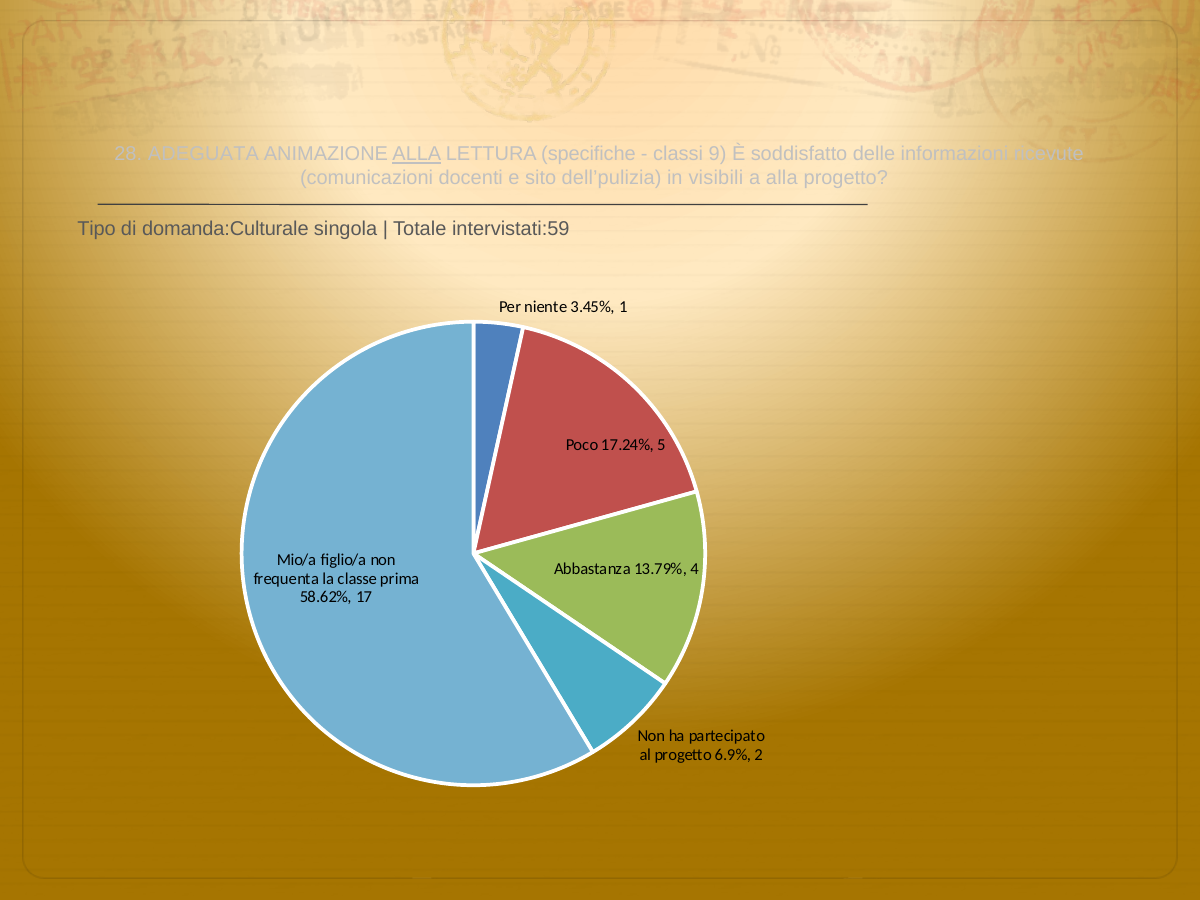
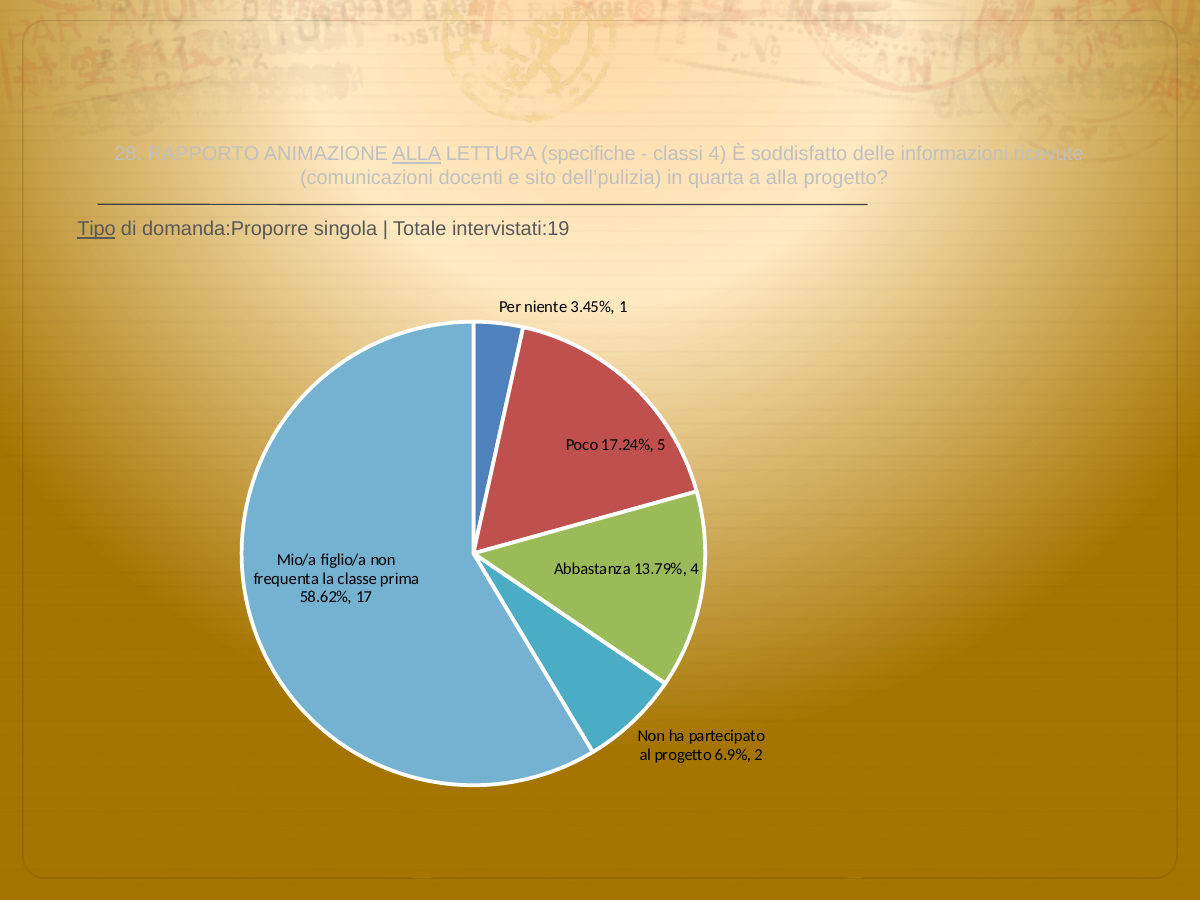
ADEGUATA: ADEGUATA -> RAPPORTO (204, 154)
classi 9: 9 -> 4 (718, 154)
visibili: visibili -> quarta (716, 178)
Tipo underline: none -> present (97, 229)
domanda:Culturale: domanda:Culturale -> domanda:Proporre (225, 229)
intervistati:59: intervistati:59 -> intervistati:19 (511, 229)
